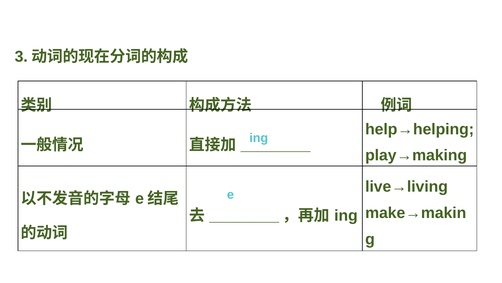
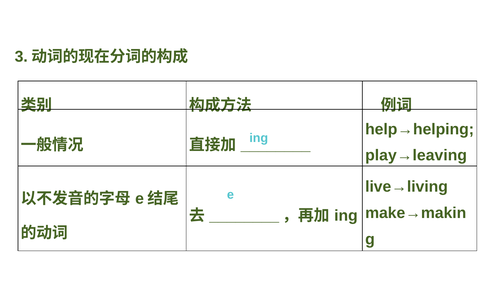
play→making: play→making -> play→leaving (416, 155)
